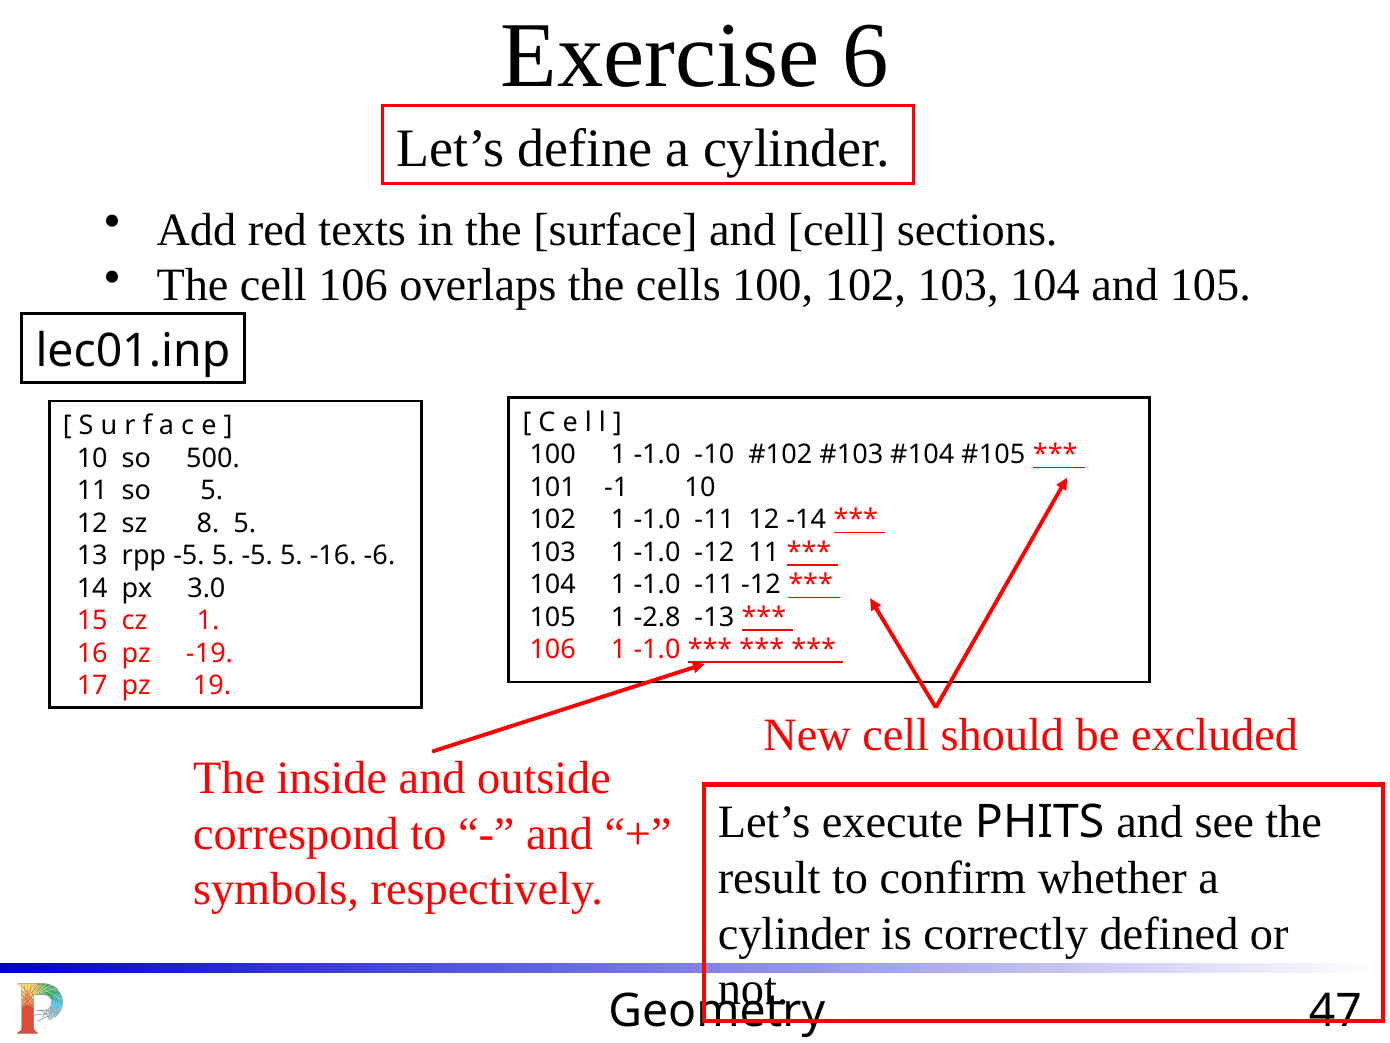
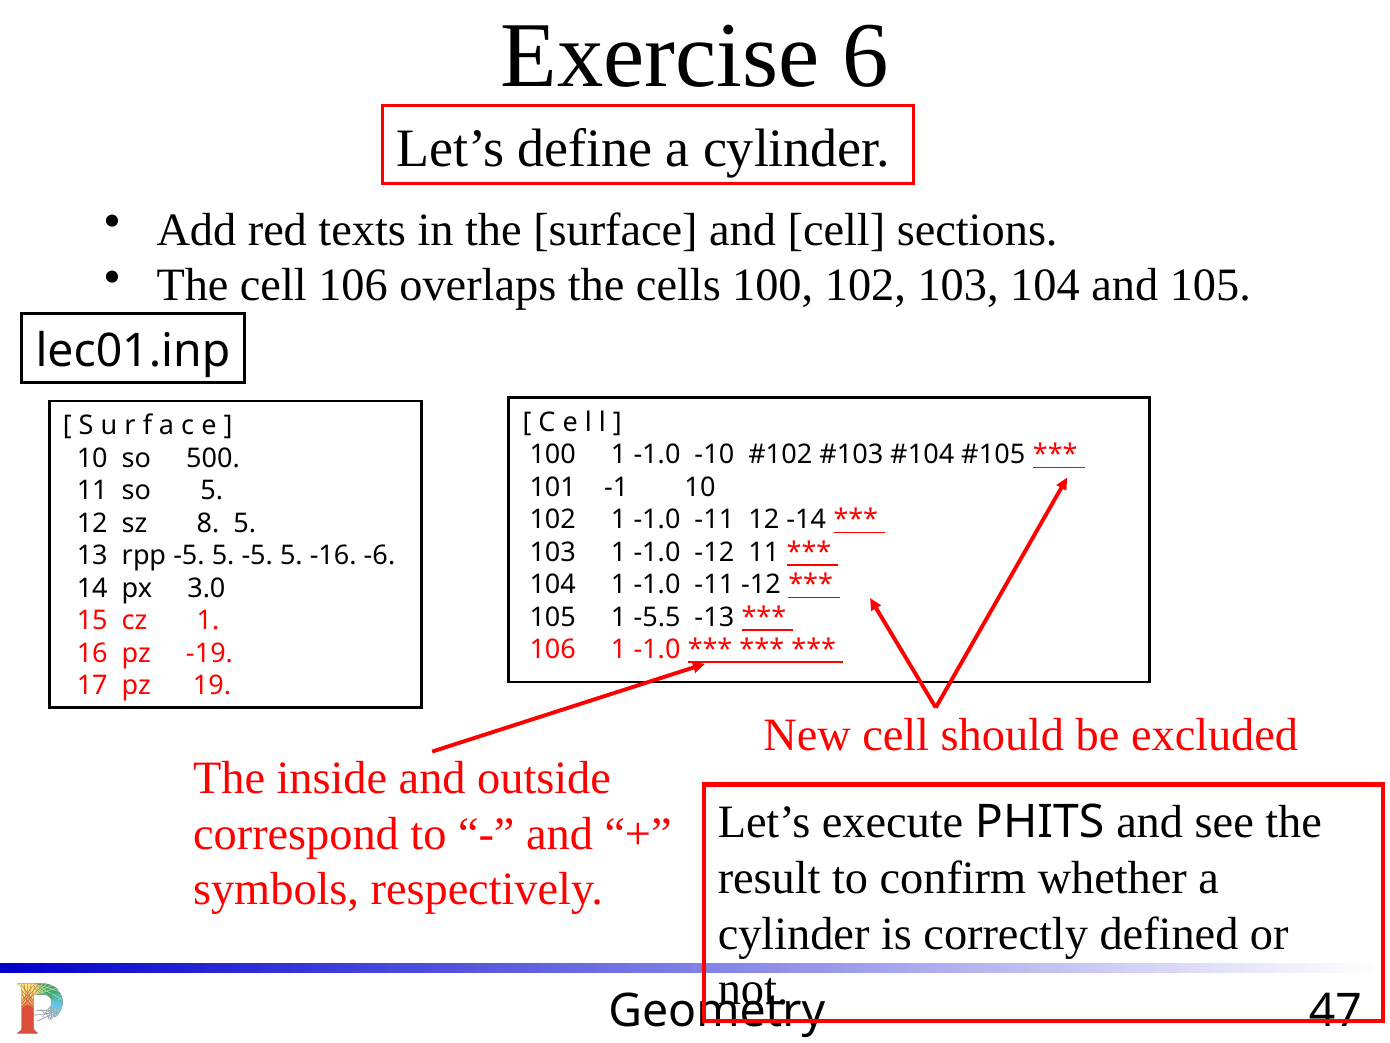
-2.8: -2.8 -> -5.5 (657, 617)
